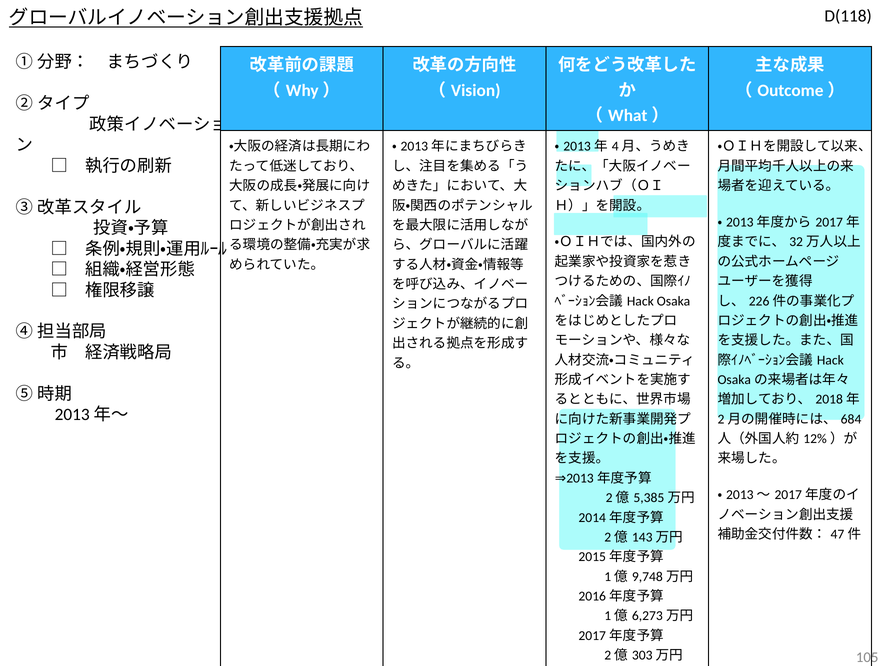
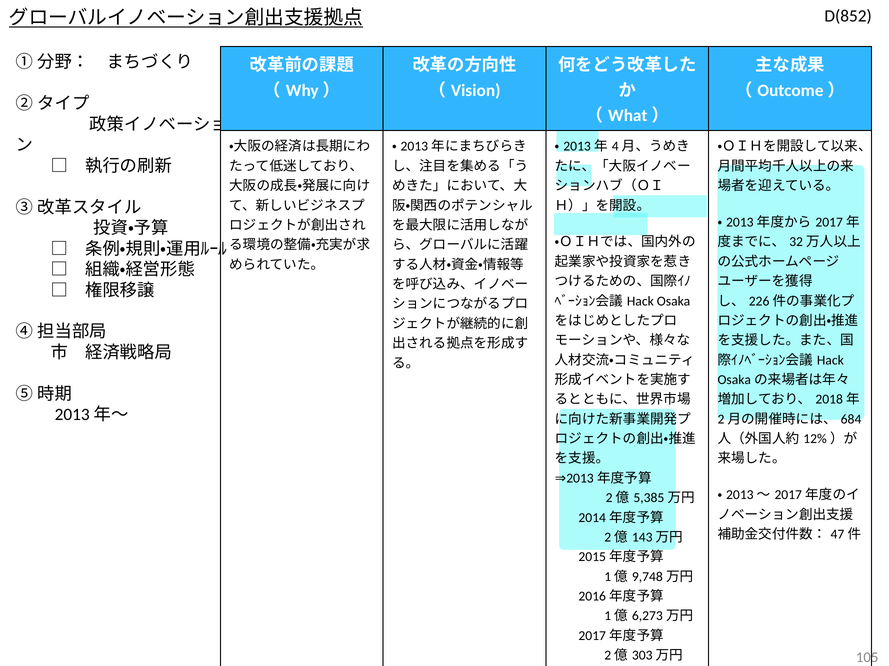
D(118: D(118 -> D(852 (848, 16)
